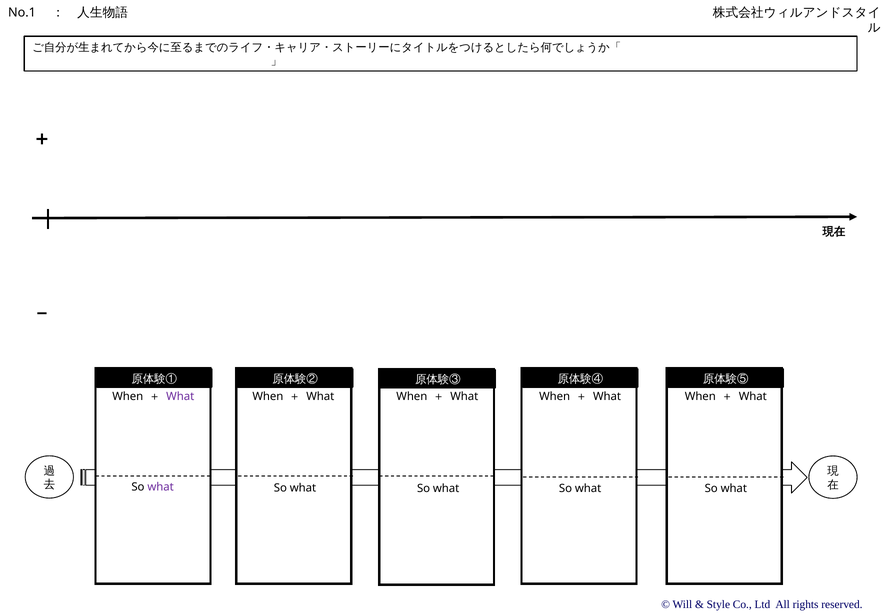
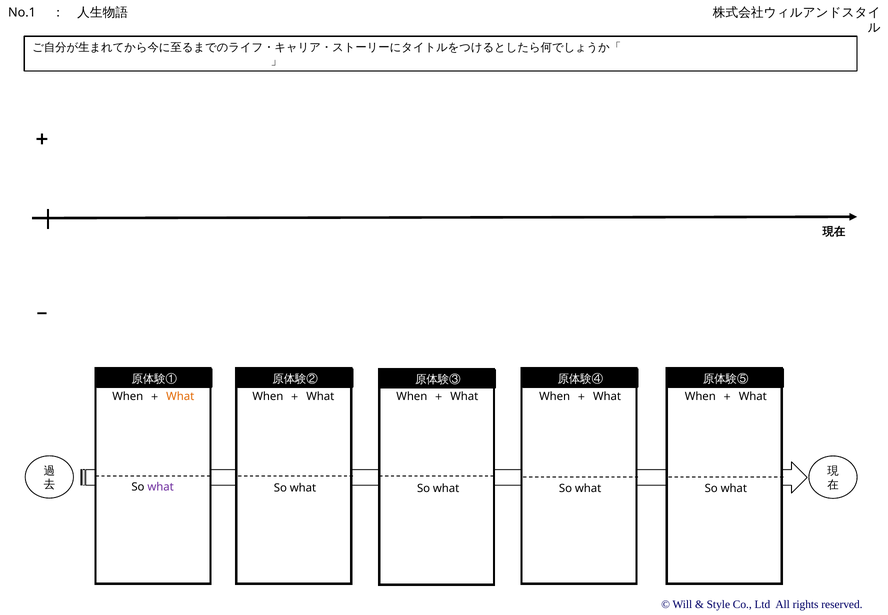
What colour: purple -> orange (180, 396)
